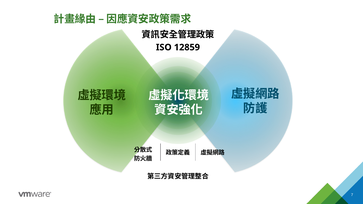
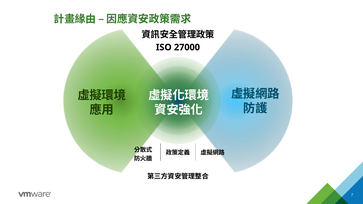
12859: 12859 -> 27000 (187, 47)
